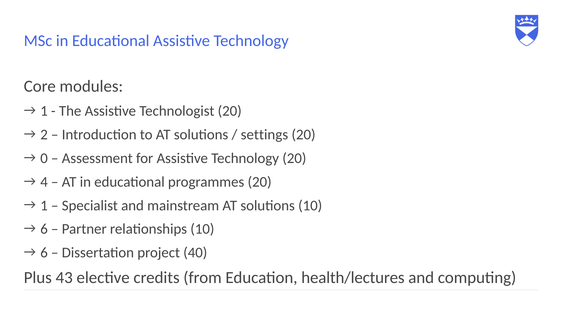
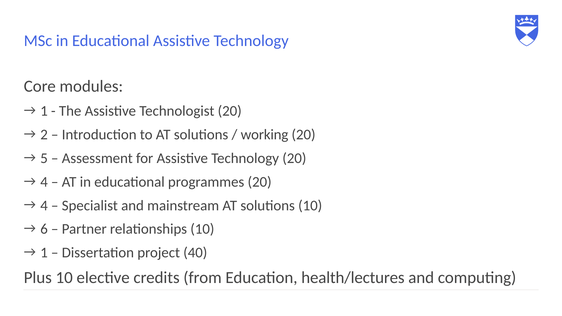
settings: settings -> working (265, 135)
0: 0 -> 5 (44, 158)
1: 1 -> 4 (44, 206)
6: 6 -> 1 (44, 253)
Plus 43: 43 -> 10 (64, 278)
